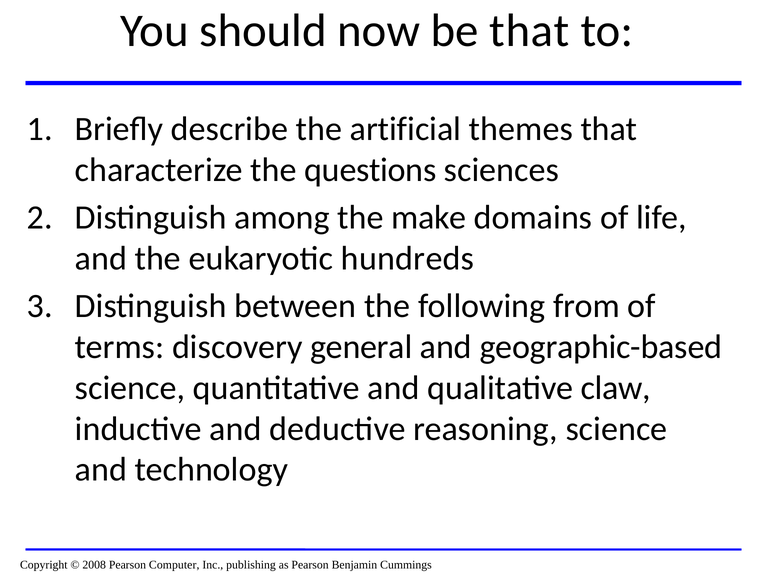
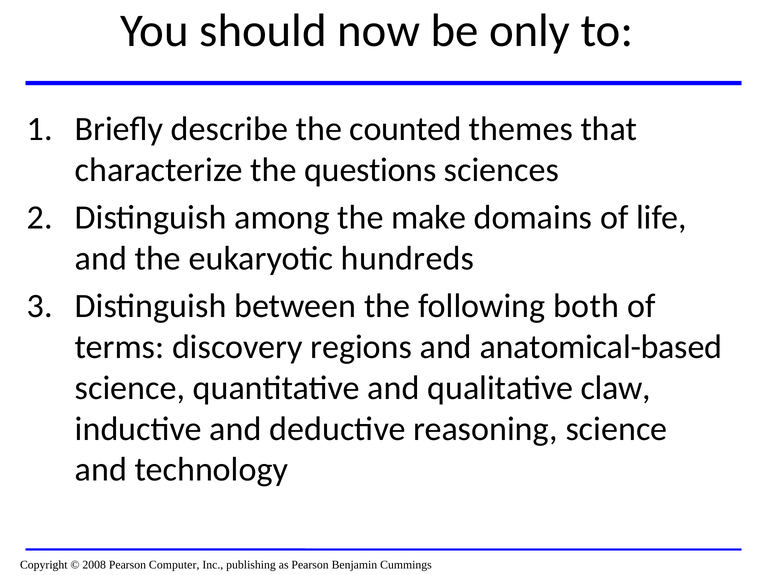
be that: that -> only (530, 31)
artificial: artificial -> counted (406, 129)
from: from -> both (586, 306)
general: general -> regions (361, 347)
geographic-based: geographic-based -> anatomical-based (601, 347)
